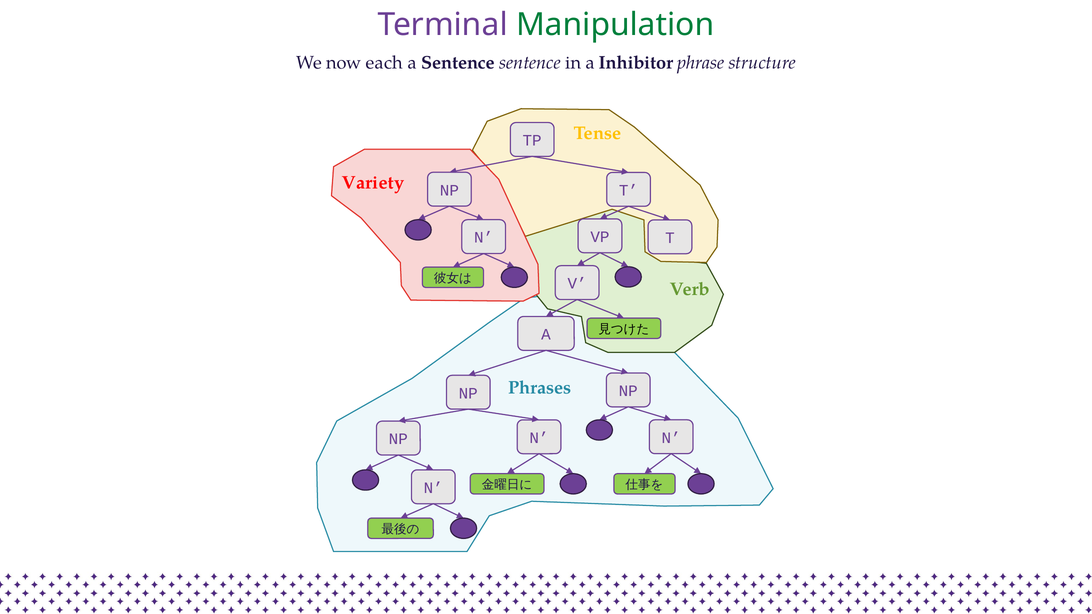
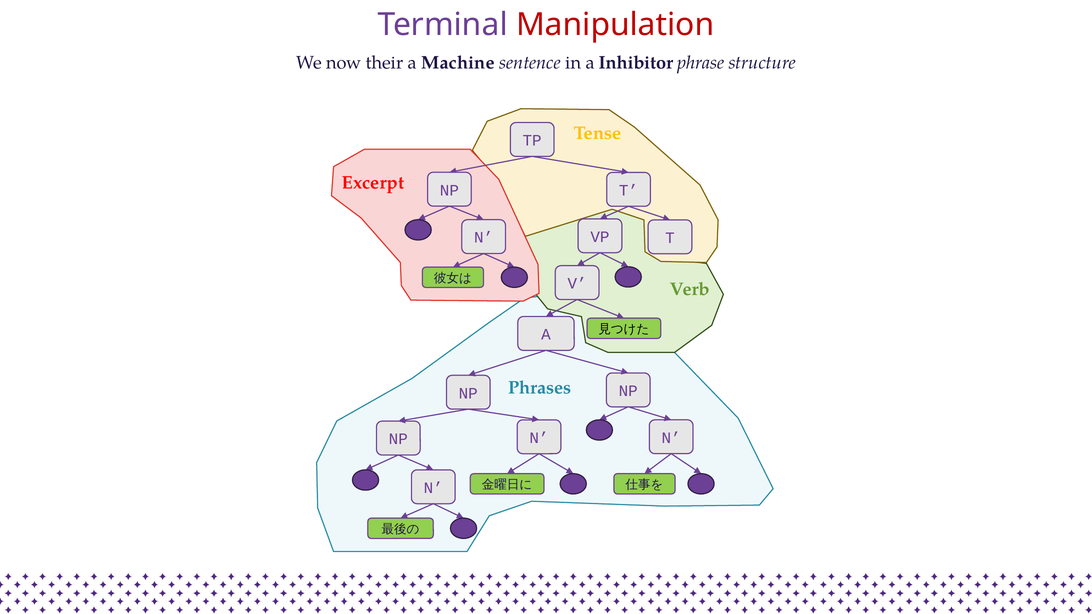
Manipulation colour: green -> red (615, 25)
each: each -> their (385, 63)
a Sentence: Sentence -> Machine (458, 63)
Variety: Variety -> Excerpt (373, 183)
